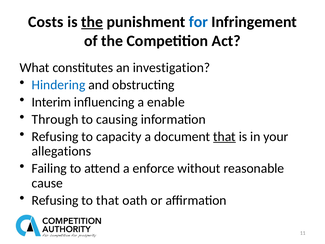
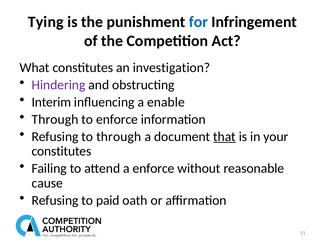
Costs: Costs -> Tying (46, 22)
the underline: present -> none (92, 22)
Hindering colour: blue -> purple (59, 85)
to causing: causing -> enforce (117, 119)
to capacity: capacity -> through (119, 136)
allegations: allegations -> constitutes (61, 151)
to that: that -> paid (108, 200)
